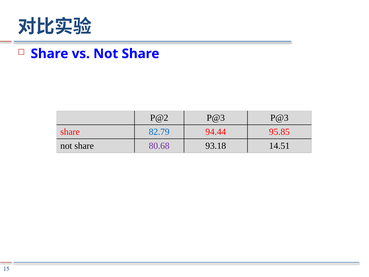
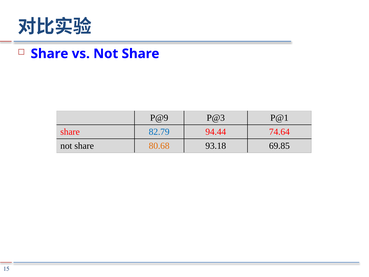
P@2: P@2 -> P@9 (159, 118)
P@3 P@3: P@3 -> P@1 (279, 118)
95.85: 95.85 -> 74.64 (279, 132)
80.68 colour: purple -> orange (159, 146)
14.51: 14.51 -> 69.85 (279, 146)
